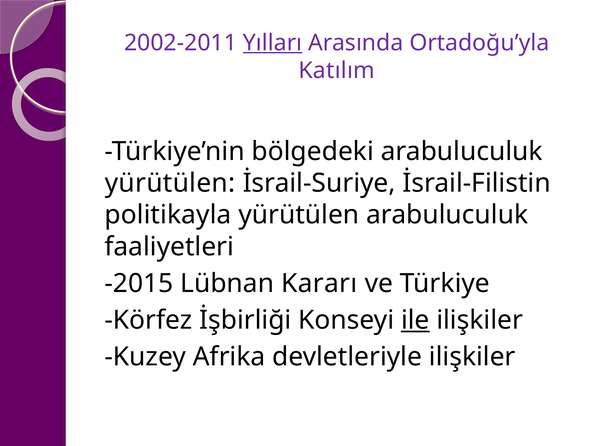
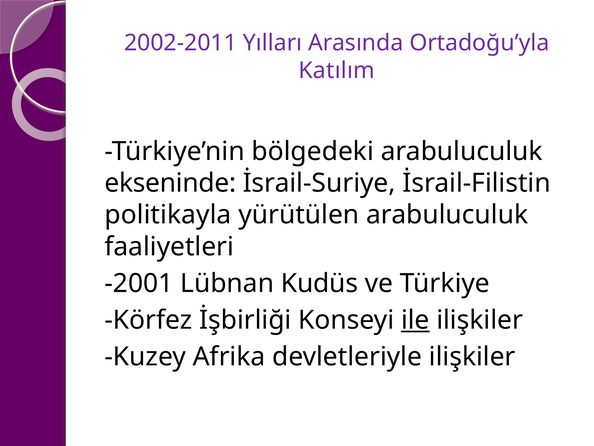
Yılları underline: present -> none (273, 43)
yürütülen: yürütülen -> ekseninde (170, 183)
-2015: -2015 -> -2001 (139, 283)
Kararı: Kararı -> Kudüs (319, 283)
